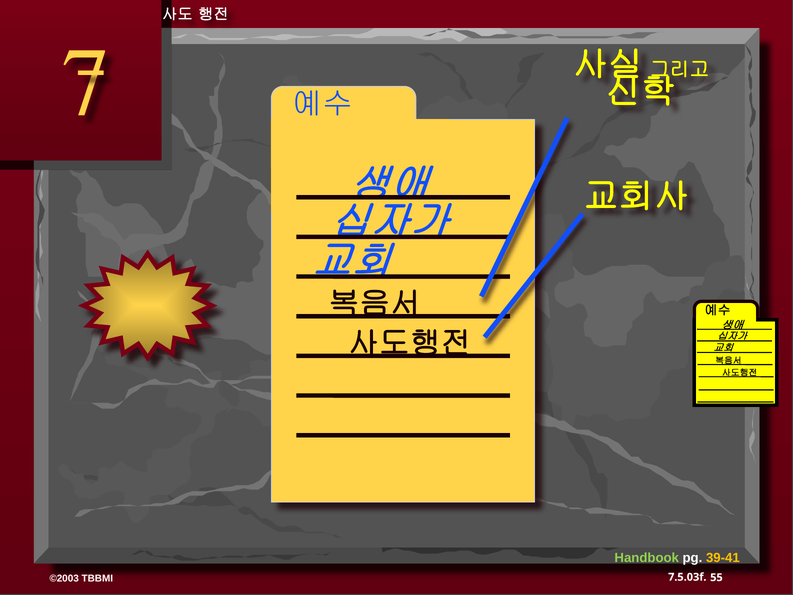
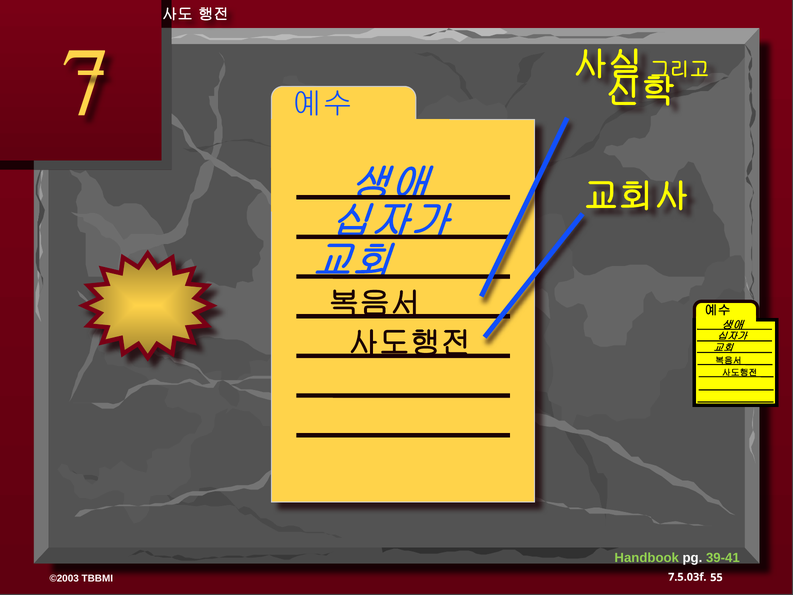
39-41 colour: yellow -> light green (723, 558)
